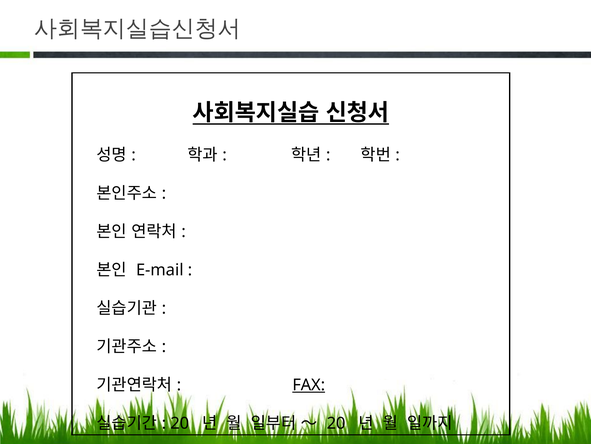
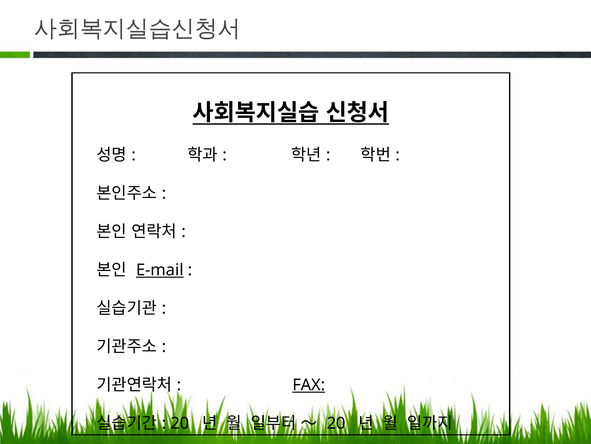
E-mail underline: none -> present (160, 270)
